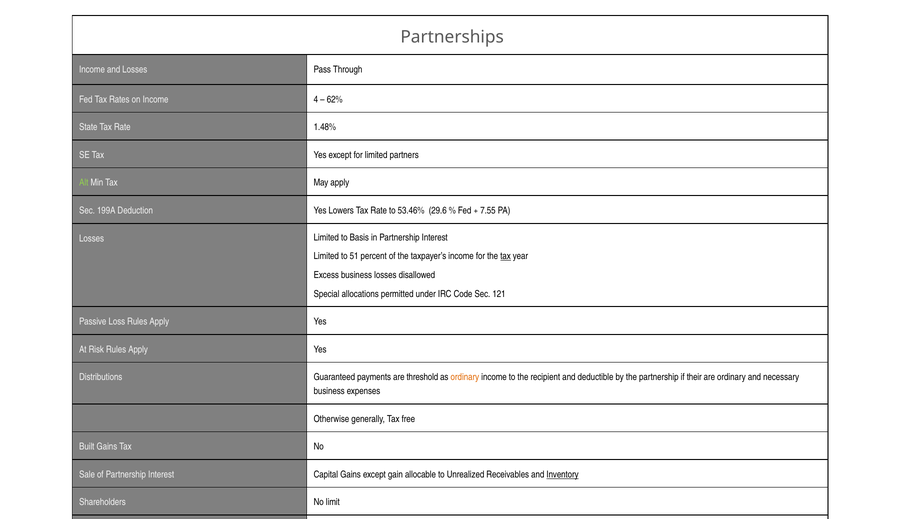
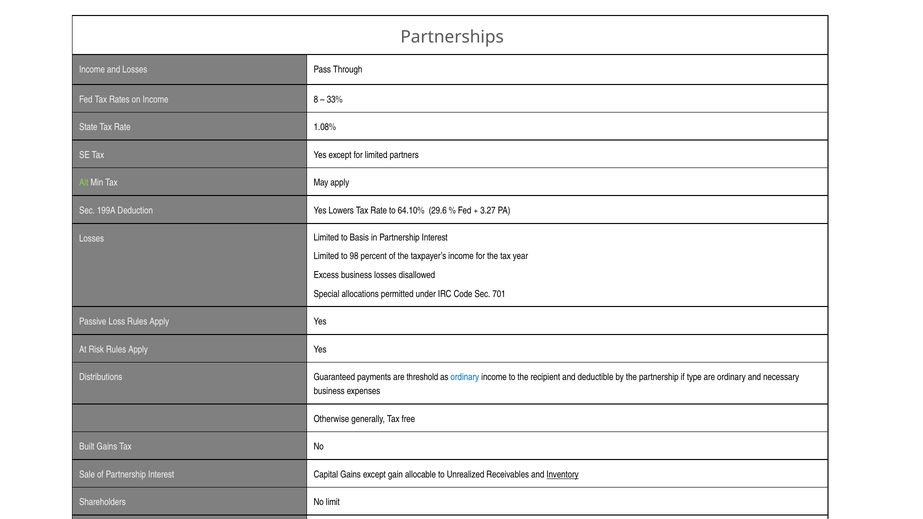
4: 4 -> 8 (316, 99)
62%: 62% -> 33% (335, 99)
1.48%: 1.48% -> 1.08% (325, 127)
53.46%: 53.46% -> 64.10% (411, 211)
7.55: 7.55 -> 3.27 (488, 211)
51: 51 -> 98 (354, 256)
tax underline: present -> none (506, 256)
121: 121 -> 701 (499, 294)
ordinary colour: orange -> blue (465, 377)
their: their -> type (694, 377)
